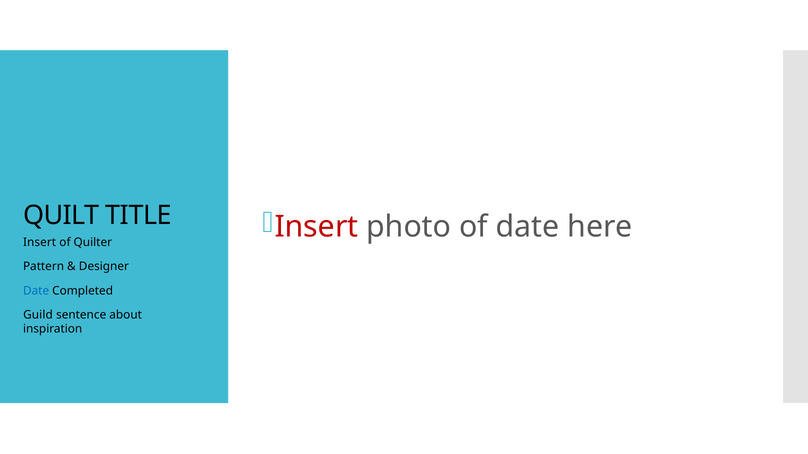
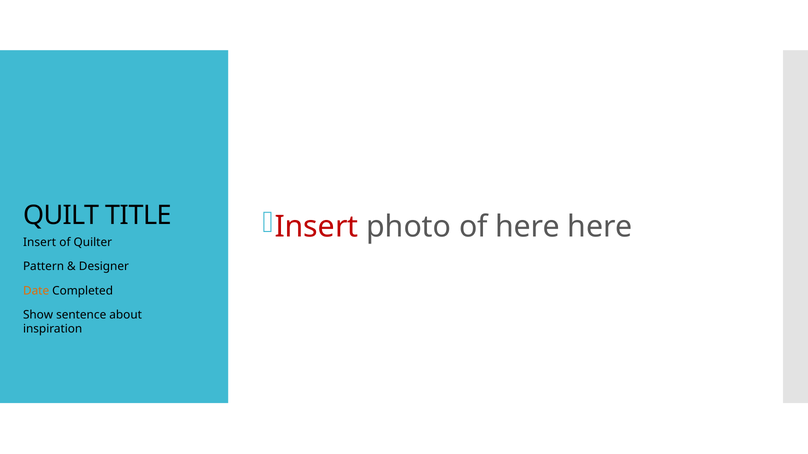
of date: date -> here (528, 227)
Date colour: blue -> orange (36, 291)
Guild: Guild -> Show (38, 315)
